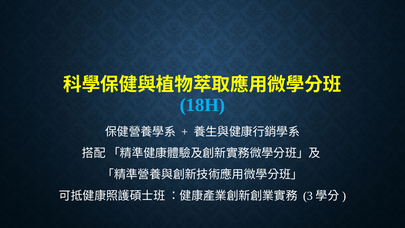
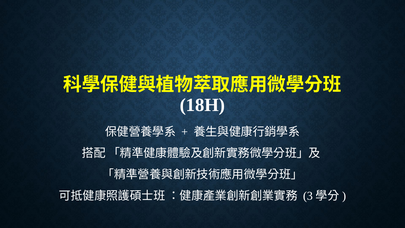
18H colour: light blue -> white (202, 105)
